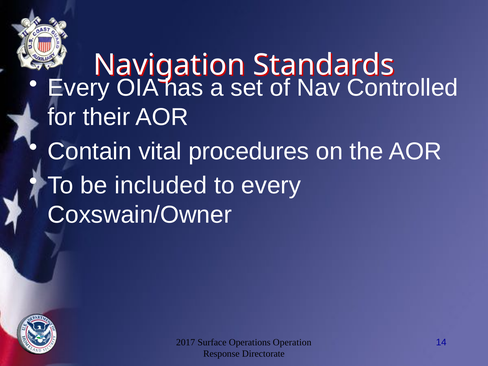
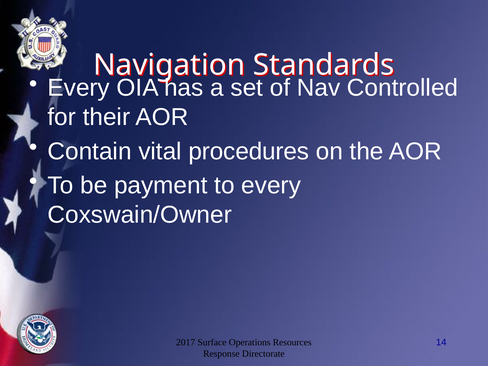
included: included -> payment (161, 186)
Operation: Operation -> Resources (292, 342)
